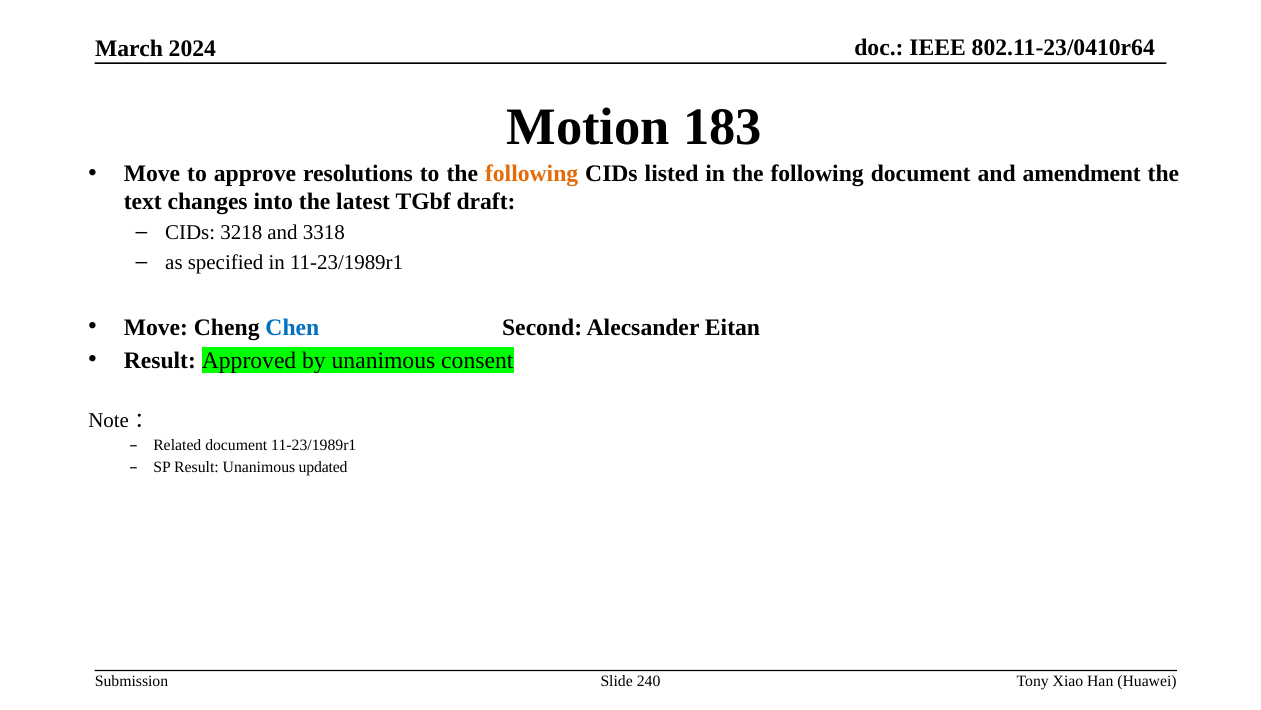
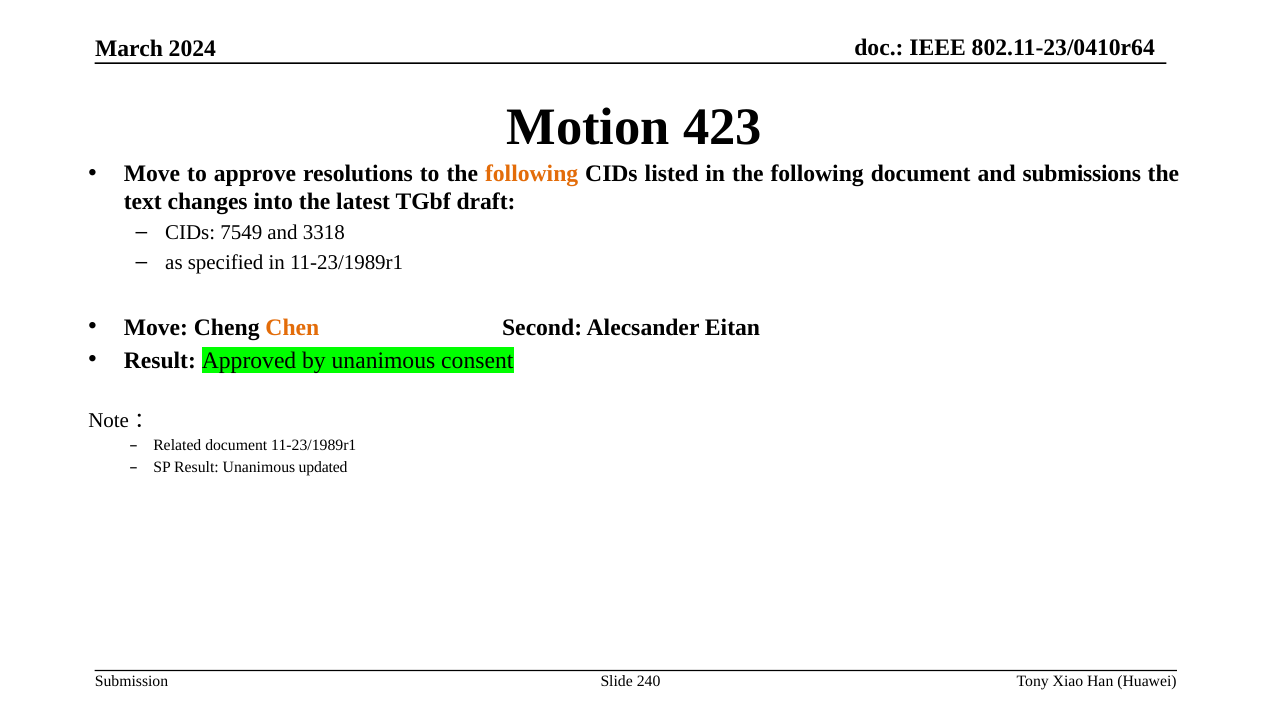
183: 183 -> 423 (722, 127)
amendment: amendment -> submissions (1082, 174)
3218: 3218 -> 7549 (241, 233)
Chen colour: blue -> orange (292, 327)
